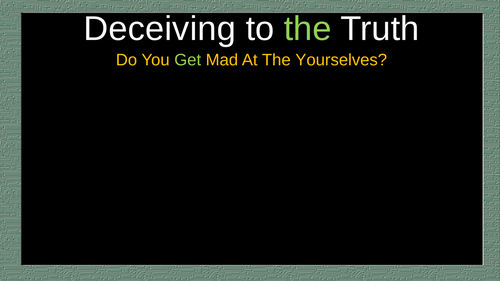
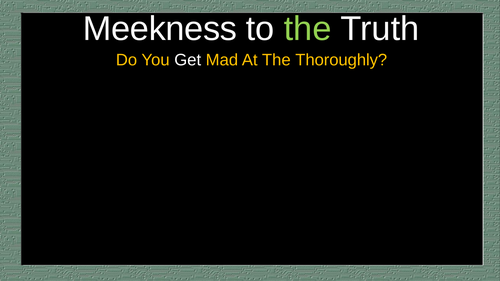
Deceiving: Deceiving -> Meekness (160, 29)
Get colour: light green -> white (188, 60)
Yourselves: Yourselves -> Thoroughly (341, 60)
